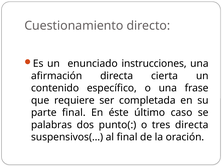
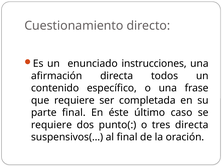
cierta: cierta -> todos (165, 76)
palabras: palabras -> requiere (51, 124)
